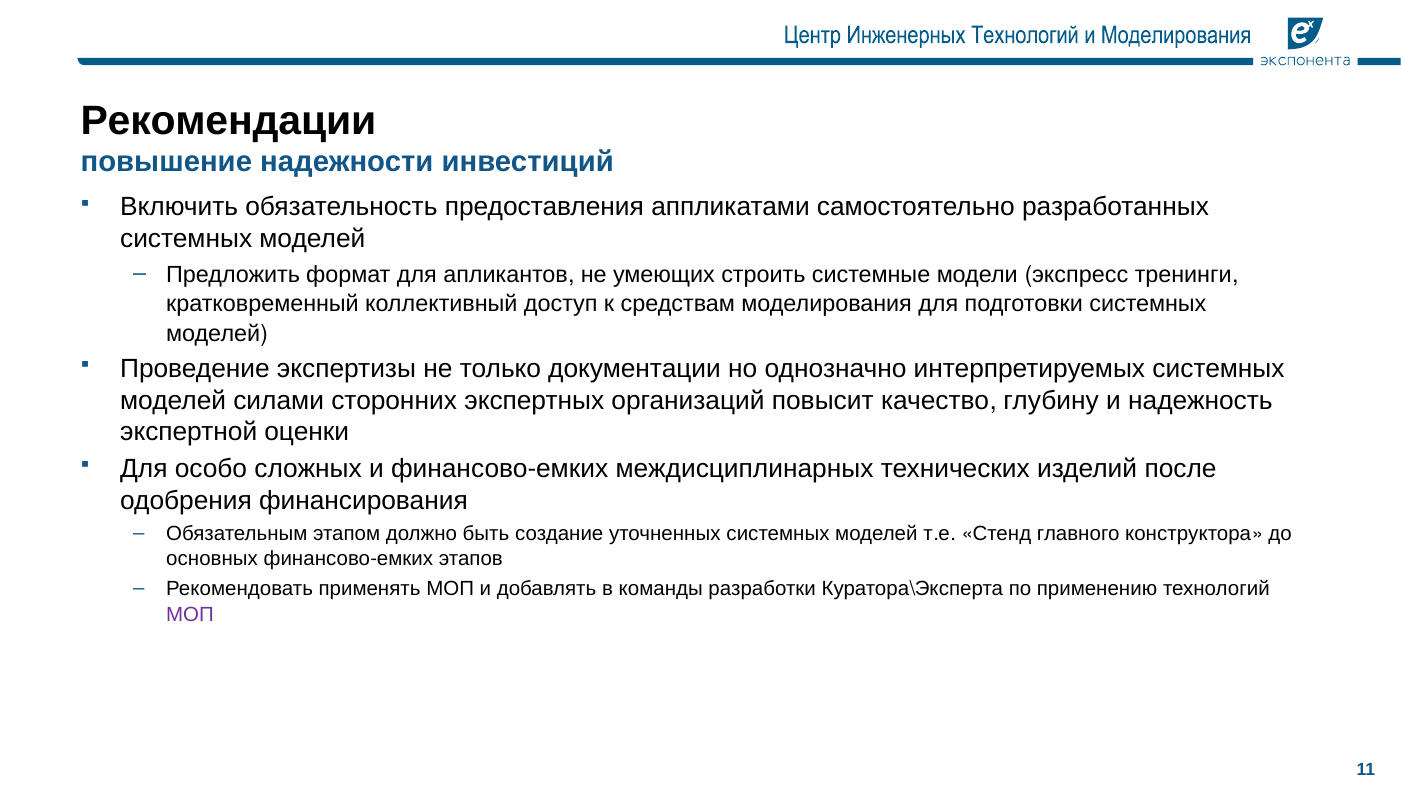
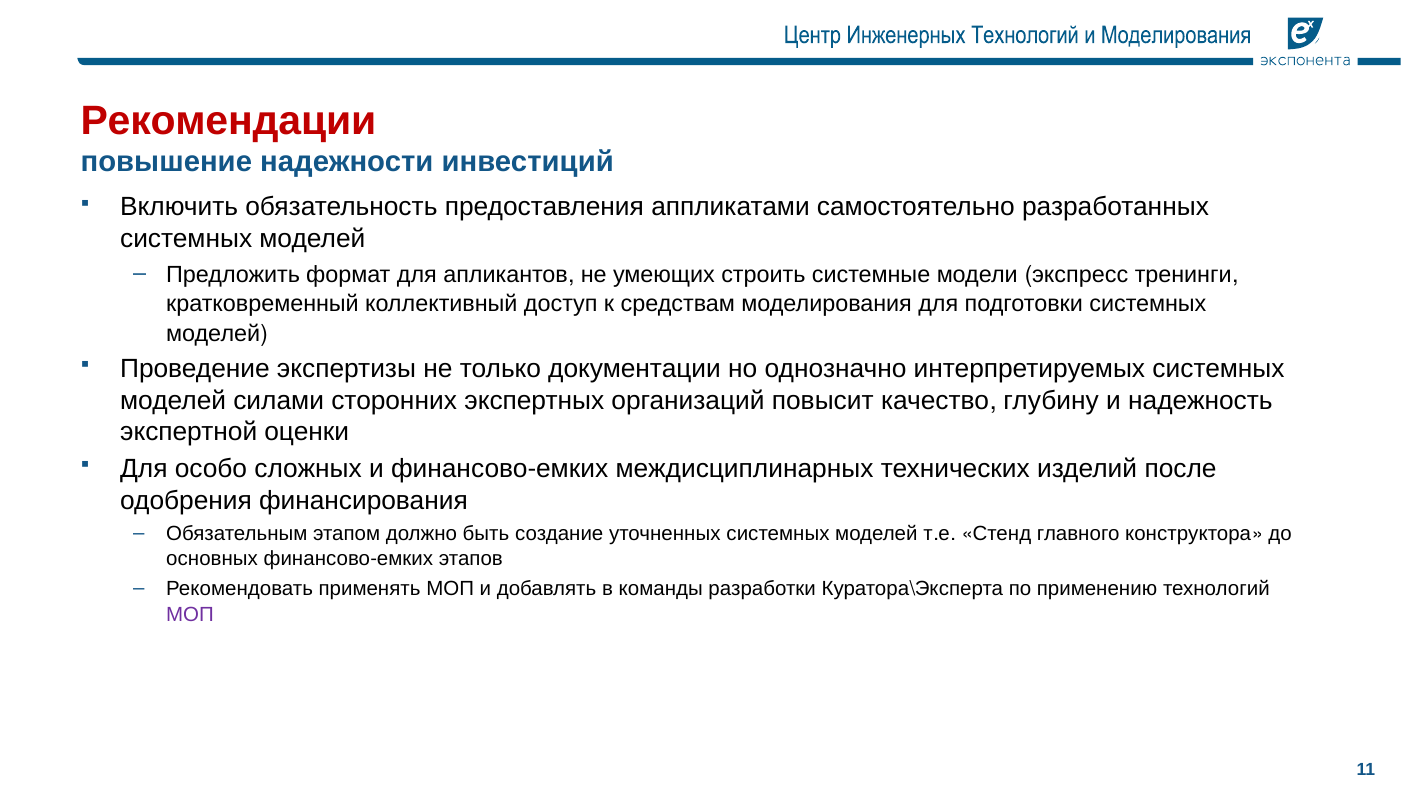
Рекомендации colour: black -> red (228, 121)
